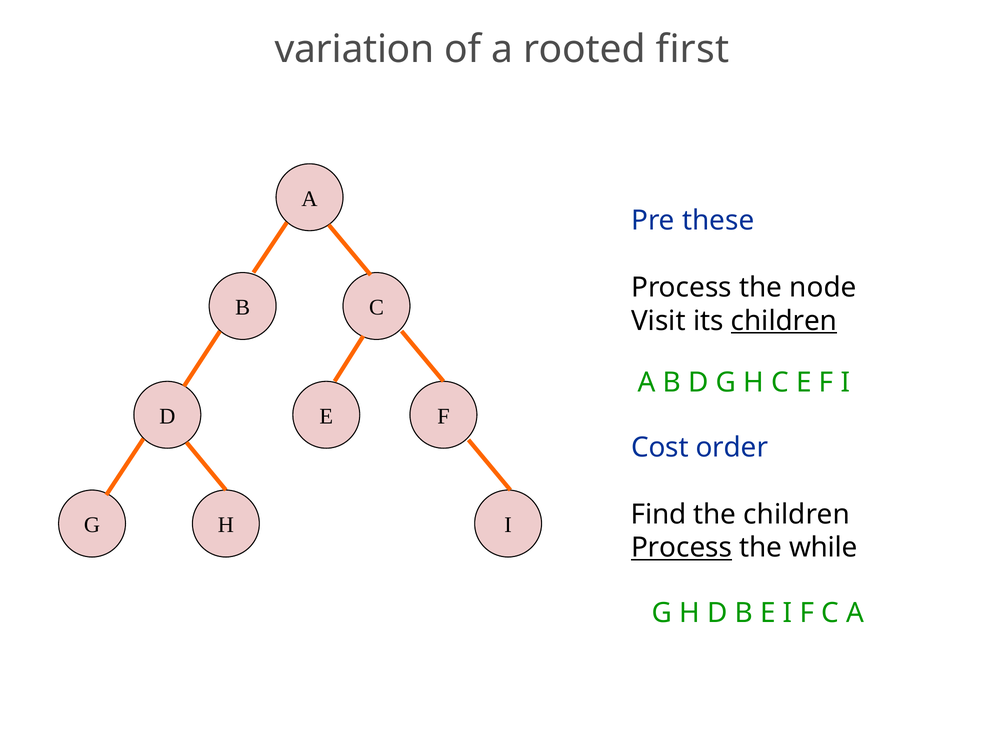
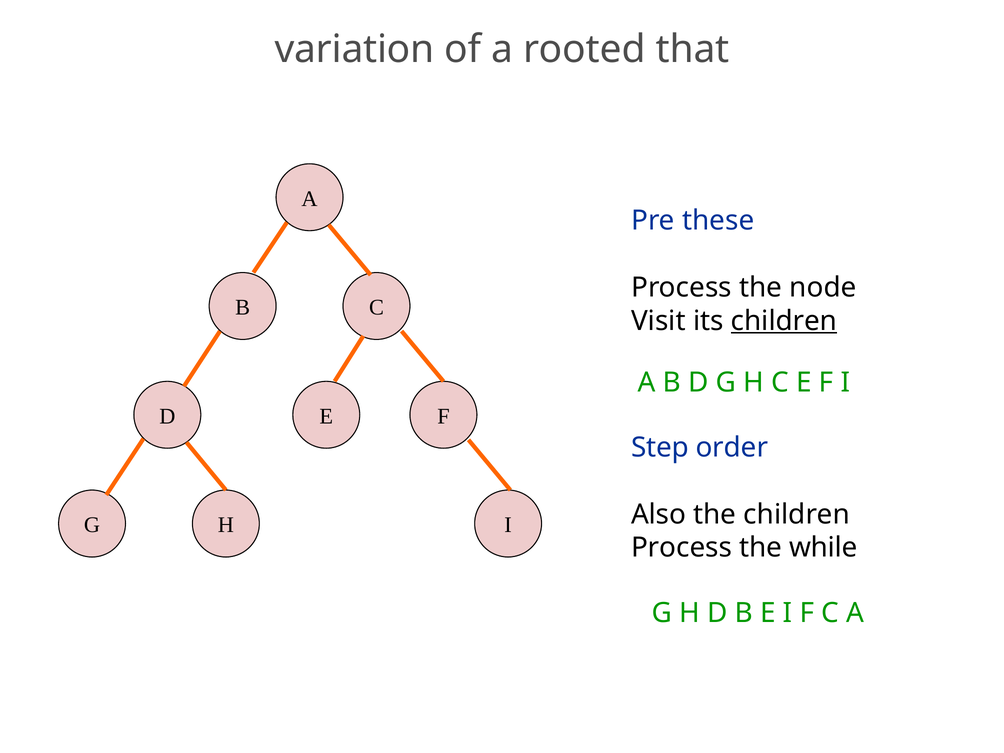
first: first -> that (693, 49)
Cost: Cost -> Step (660, 447)
Find: Find -> Also (659, 514)
Process underline: present -> none (682, 548)
